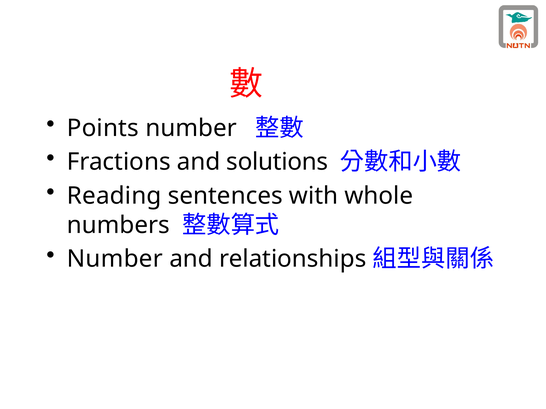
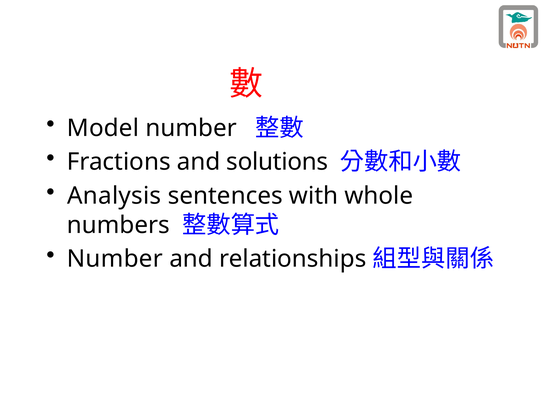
Points: Points -> Model (103, 128)
Reading: Reading -> Analysis (114, 196)
